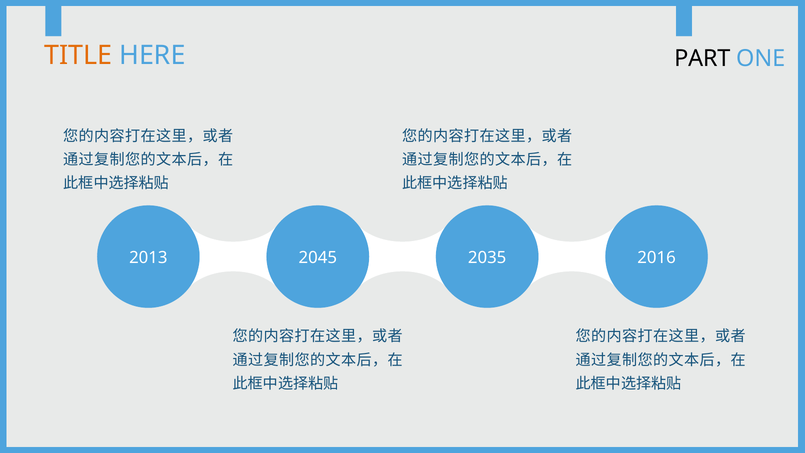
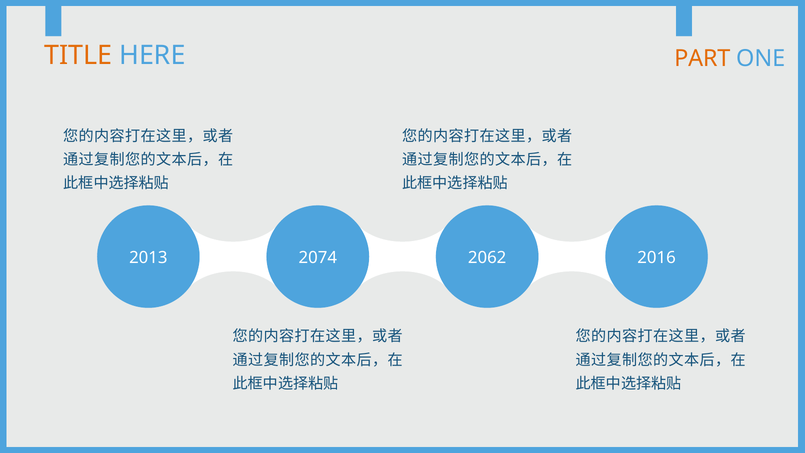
PART colour: black -> orange (702, 58)
2045: 2045 -> 2074 (318, 258)
2035: 2035 -> 2062 (487, 258)
